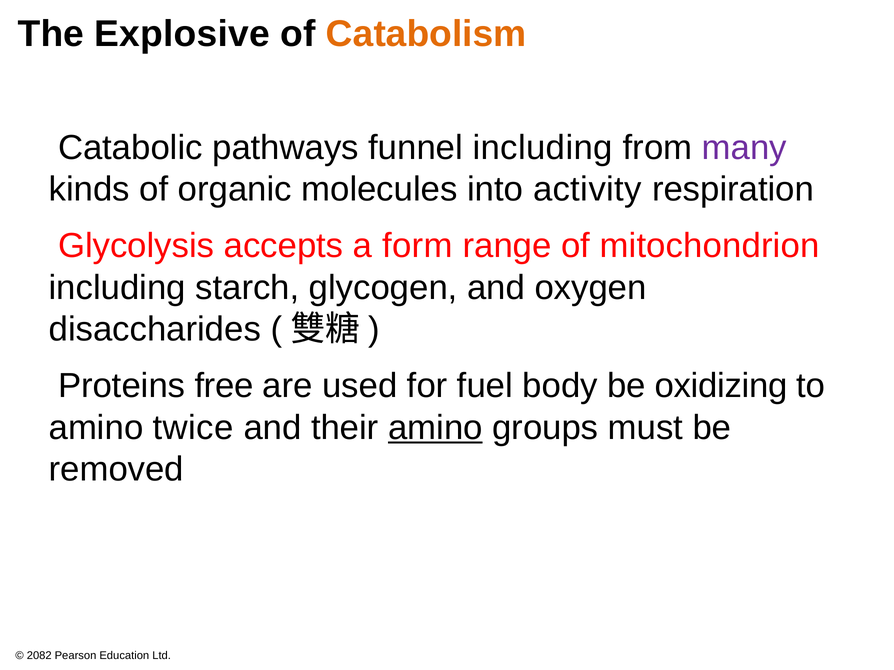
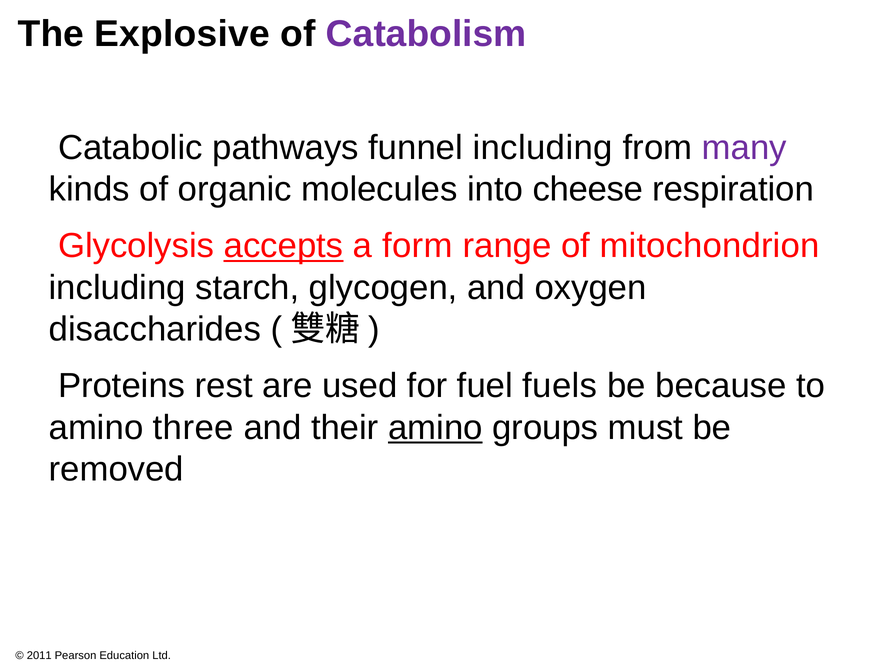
Catabolism colour: orange -> purple (426, 34)
activity: activity -> cheese (588, 189)
accepts underline: none -> present (284, 246)
free: free -> rest (224, 386)
body: body -> fuels (560, 386)
oxidizing: oxidizing -> because (721, 386)
twice: twice -> three (193, 428)
2082: 2082 -> 2011 (39, 656)
